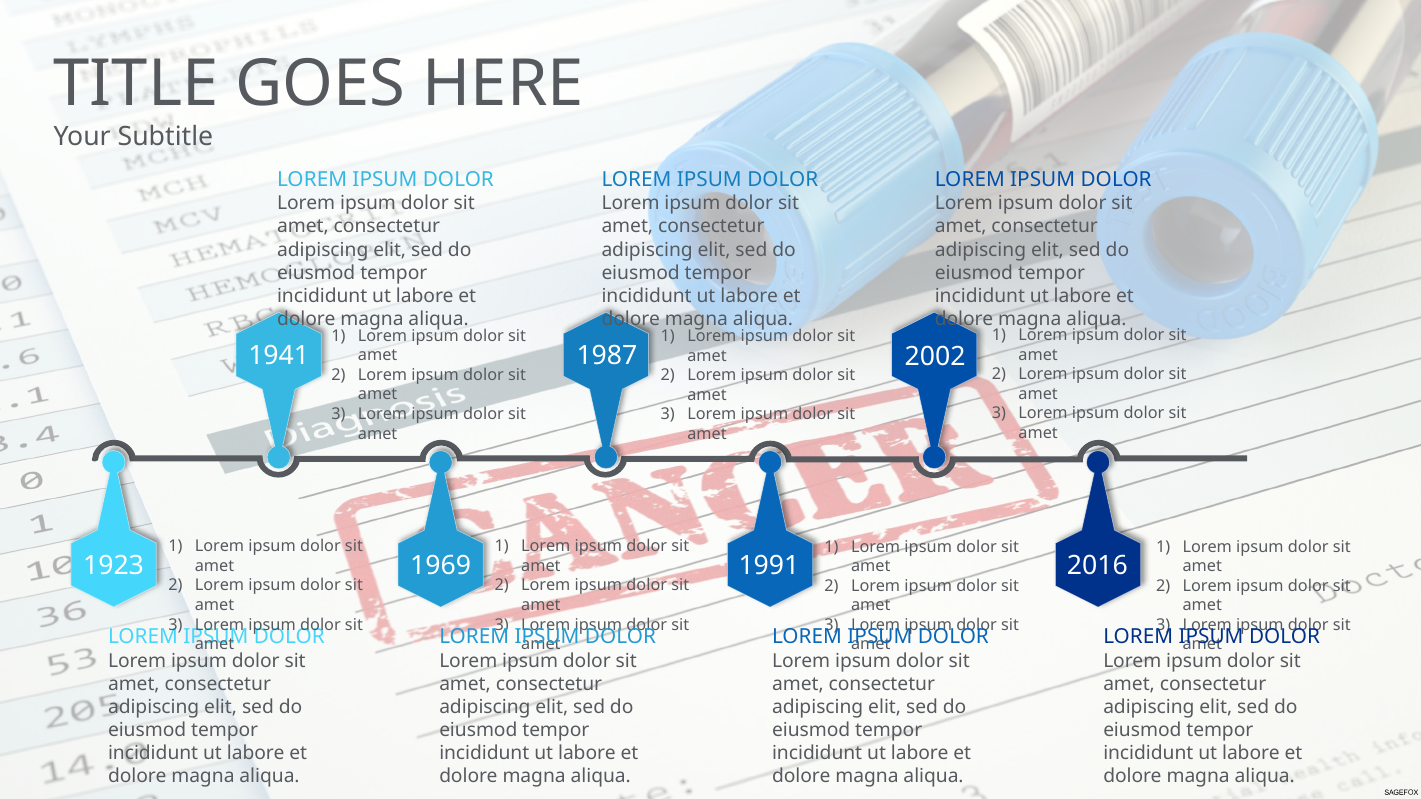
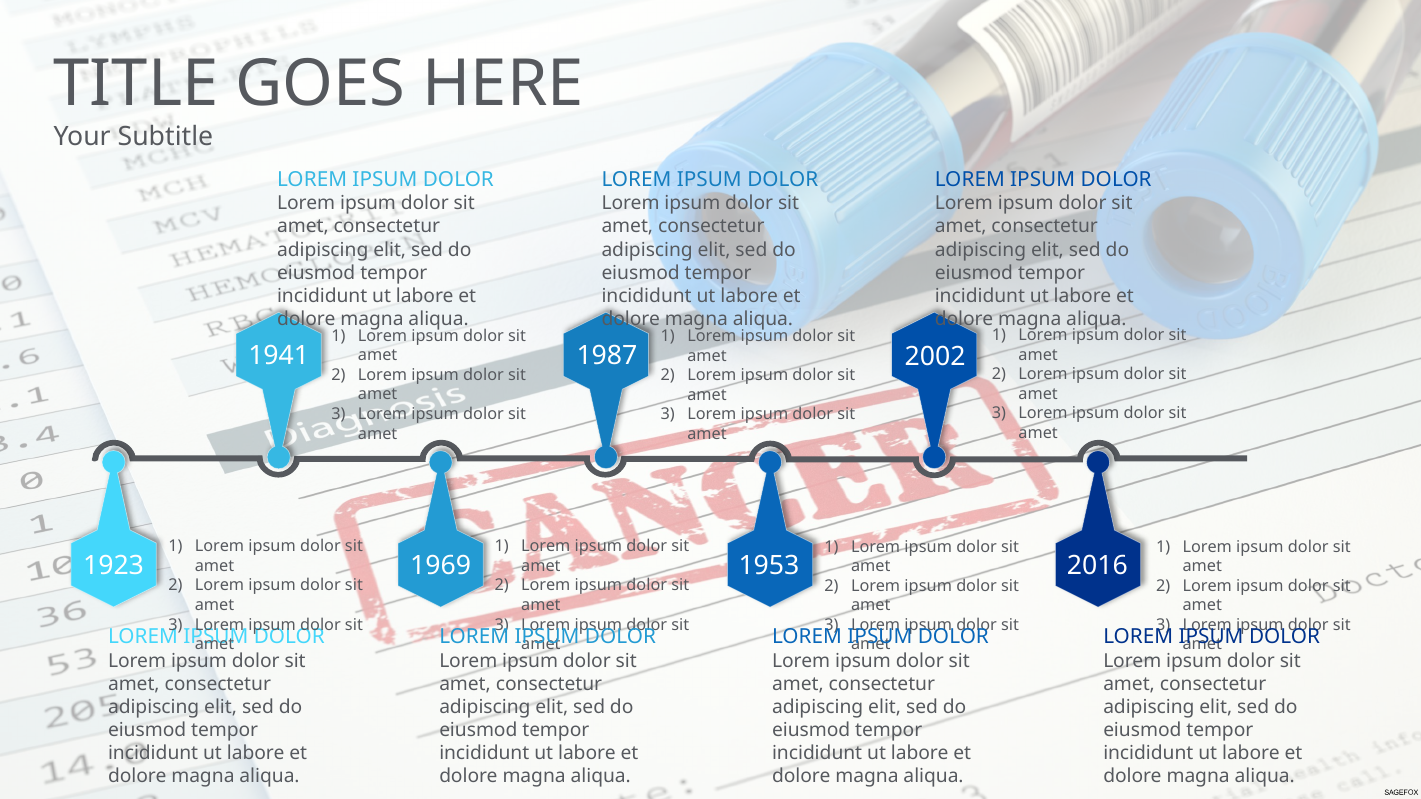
1991: 1991 -> 1953 (769, 566)
